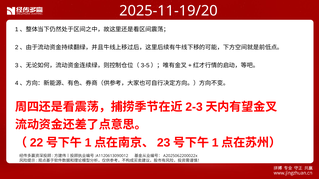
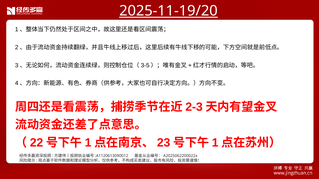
2025-11-19/20 underline: none -> present (168, 11)
